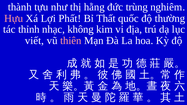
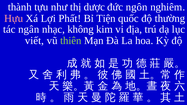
hằng: hằng -> dược (94, 7)
trùng: trùng -> ngôn (137, 7)
Thất: Thất -> Tiện (106, 18)
thỉnh: thỉnh -> ngân (29, 29)
thiên colour: pink -> light green (71, 41)
